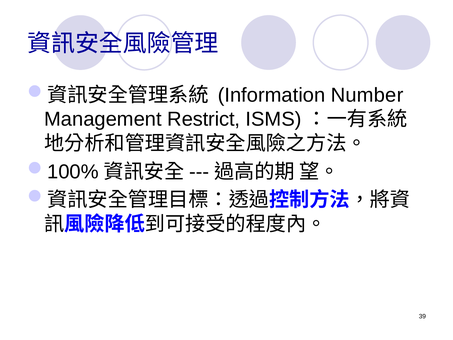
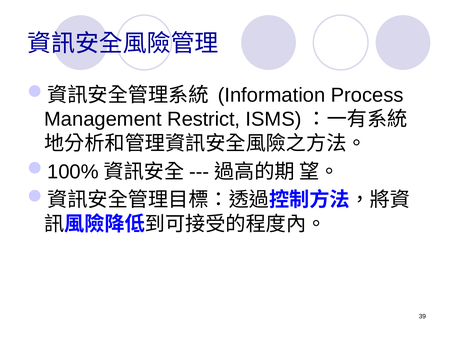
Number: Number -> Process (367, 95)
